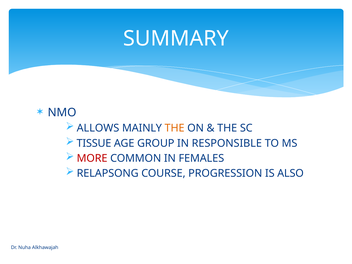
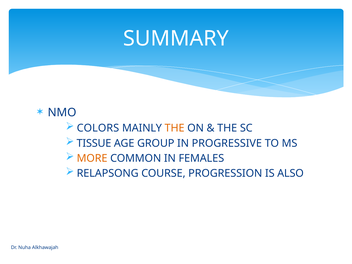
ALLOWS: ALLOWS -> COLORS (98, 128)
RESPONSIBLE: RESPONSIBLE -> PROGRESSIVE (227, 143)
MORE colour: red -> orange (92, 158)
